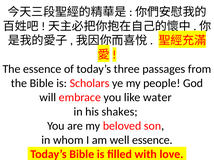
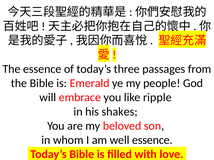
Scholars: Scholars -> Emerald (90, 83)
water: water -> ripple (157, 98)
